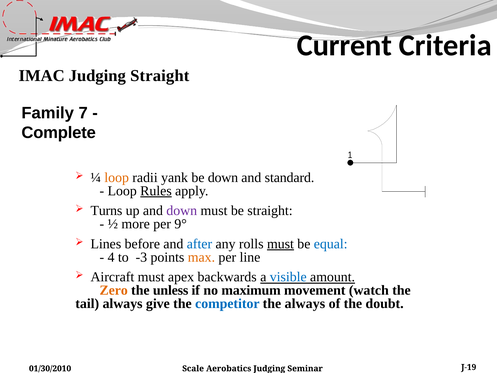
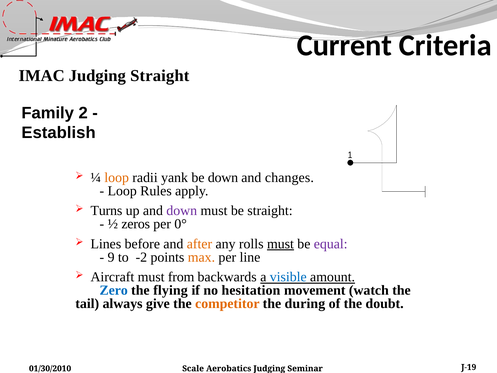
7: 7 -> 2 (83, 113)
Complete: Complete -> Establish (59, 133)
standard: standard -> changes (289, 177)
Rules underline: present -> none (156, 191)
more: more -> zeros (136, 224)
9°: 9° -> 0° (181, 224)
after colour: blue -> orange (199, 244)
equal colour: blue -> purple (331, 244)
4: 4 -> 9 (111, 257)
-3: -3 -> -2 (141, 257)
apex: apex -> from (181, 277)
Zero colour: orange -> blue (114, 290)
unless: unless -> flying (170, 290)
maximum: maximum -> hesitation (251, 290)
competitor colour: blue -> orange (227, 304)
the always: always -> during (305, 304)
